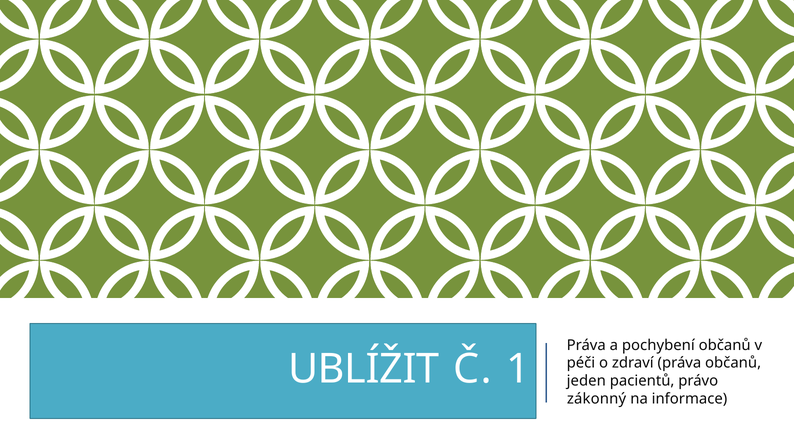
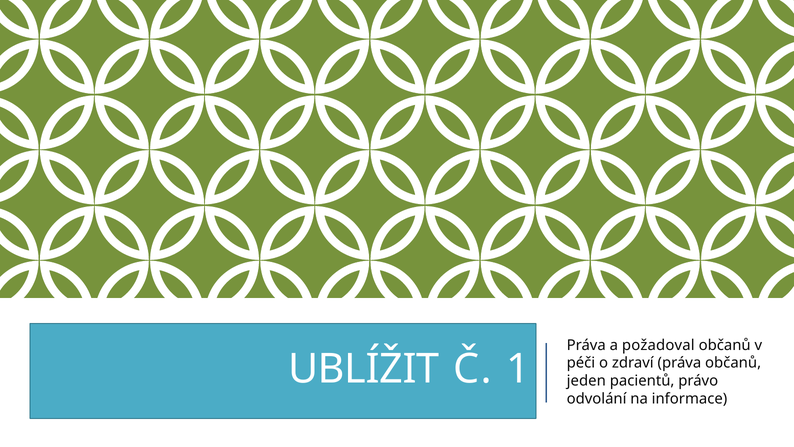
pochybení: pochybení -> požadoval (658, 345)
zákonný: zákonný -> odvolání (597, 398)
